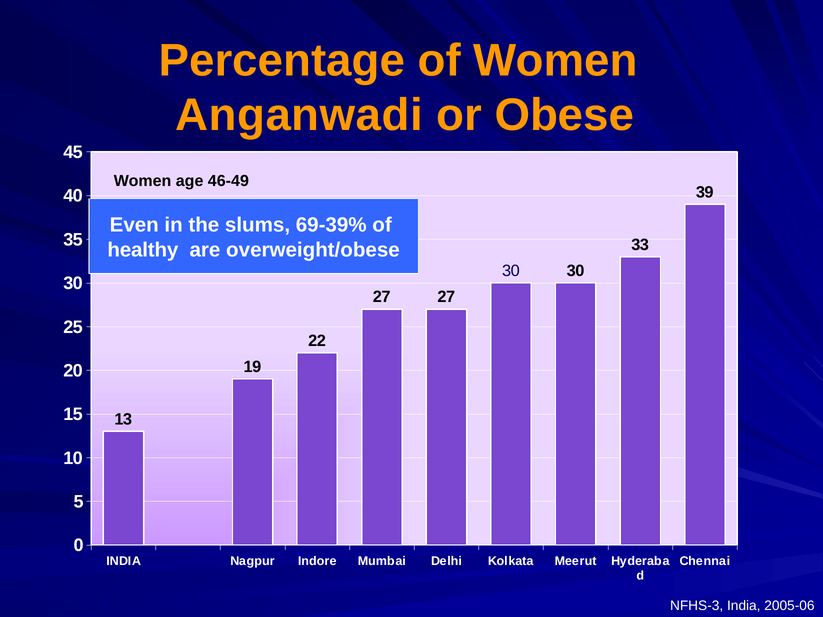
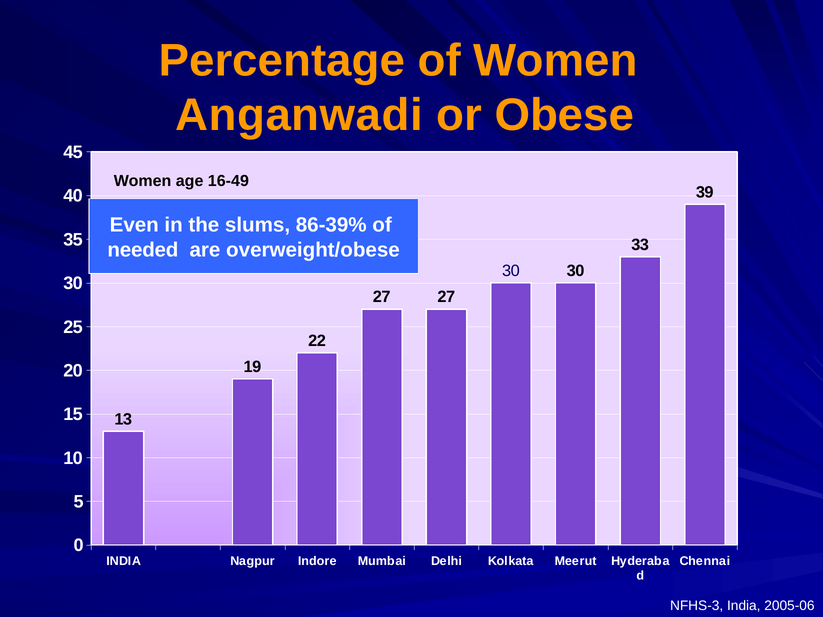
46-49: 46-49 -> 16-49 (228, 181)
69-39%: 69-39% -> 86-39% (331, 225)
healthy: healthy -> needed (143, 250)
